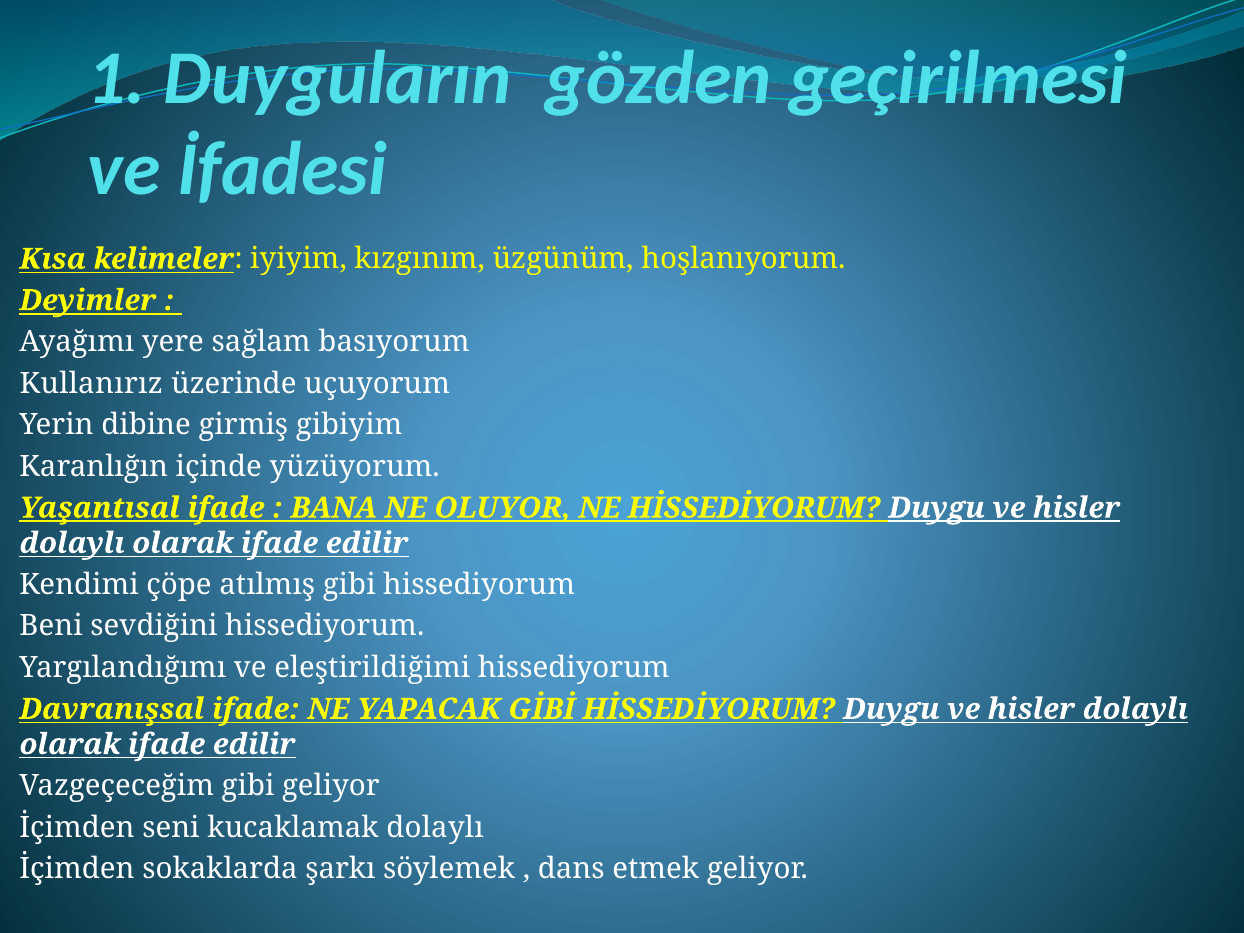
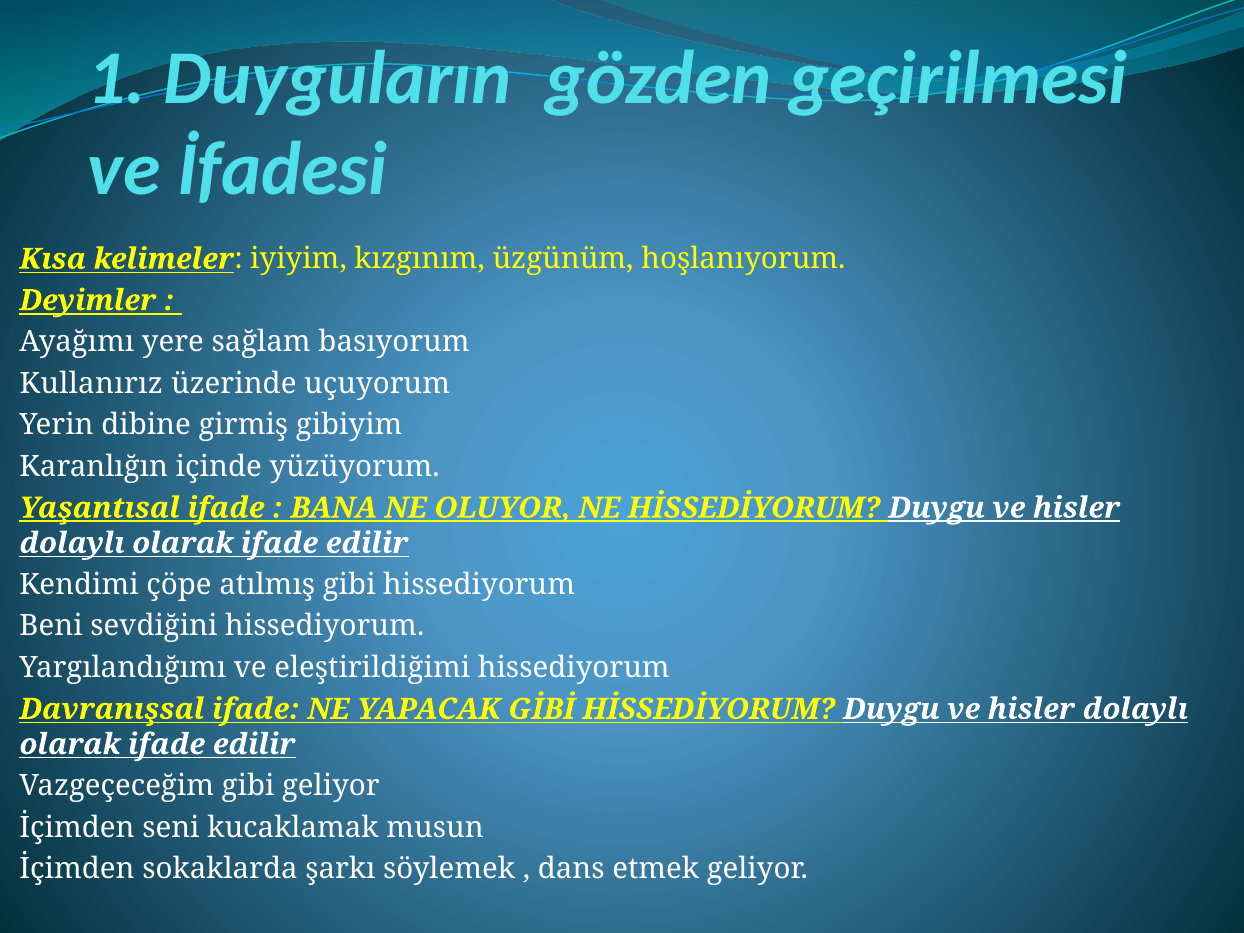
kucaklamak dolaylı: dolaylı -> musun (435, 827)
